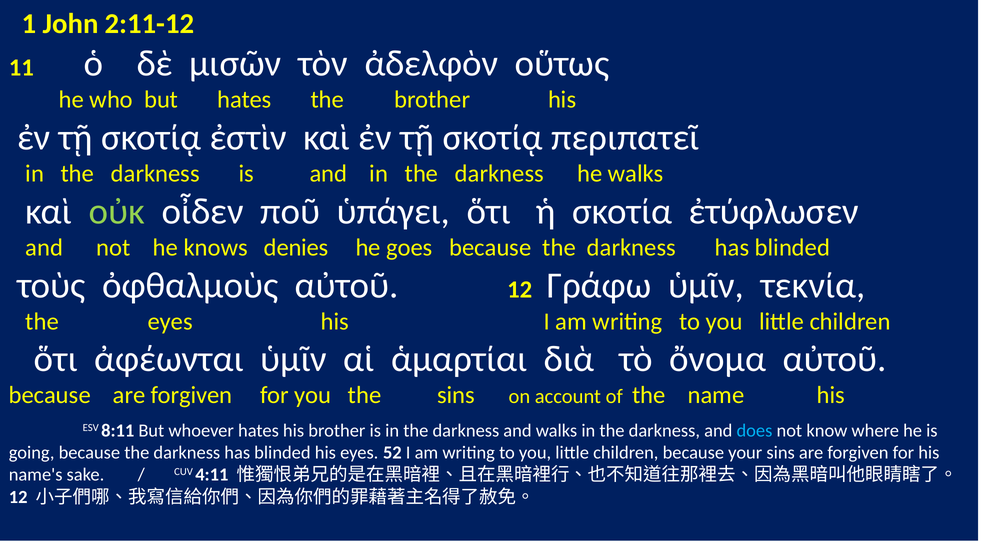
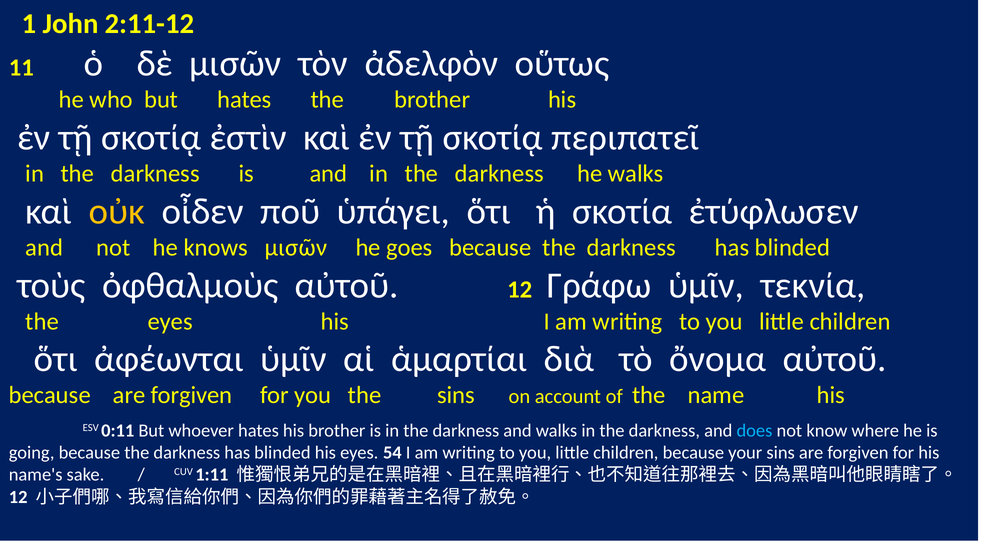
οὐκ colour: light green -> yellow (117, 212)
knows denies: denies -> μισῶν (296, 248)
8:11: 8:11 -> 0:11 (118, 431)
52: 52 -> 54 (392, 453)
4:11: 4:11 -> 1:11 (212, 475)
